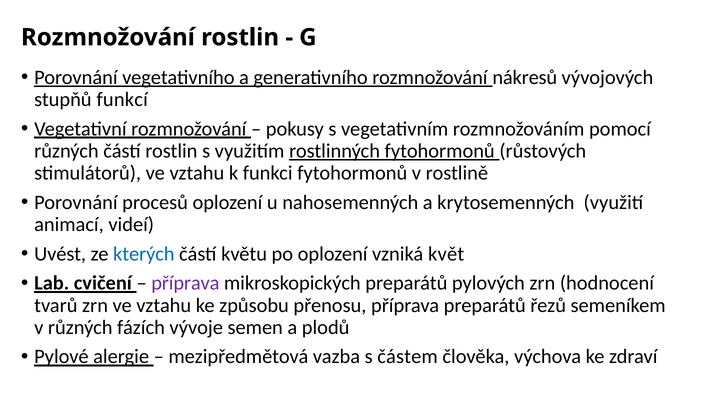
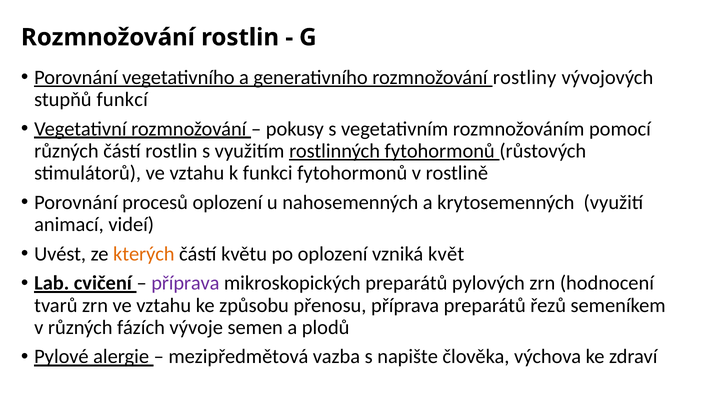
nákresů: nákresů -> rostliny (525, 78)
kterých colour: blue -> orange (144, 254)
částem: částem -> napište (408, 357)
